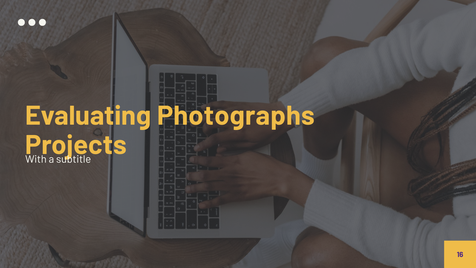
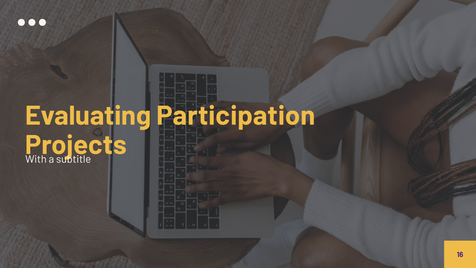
Photographs: Photographs -> Participation (236, 116)
